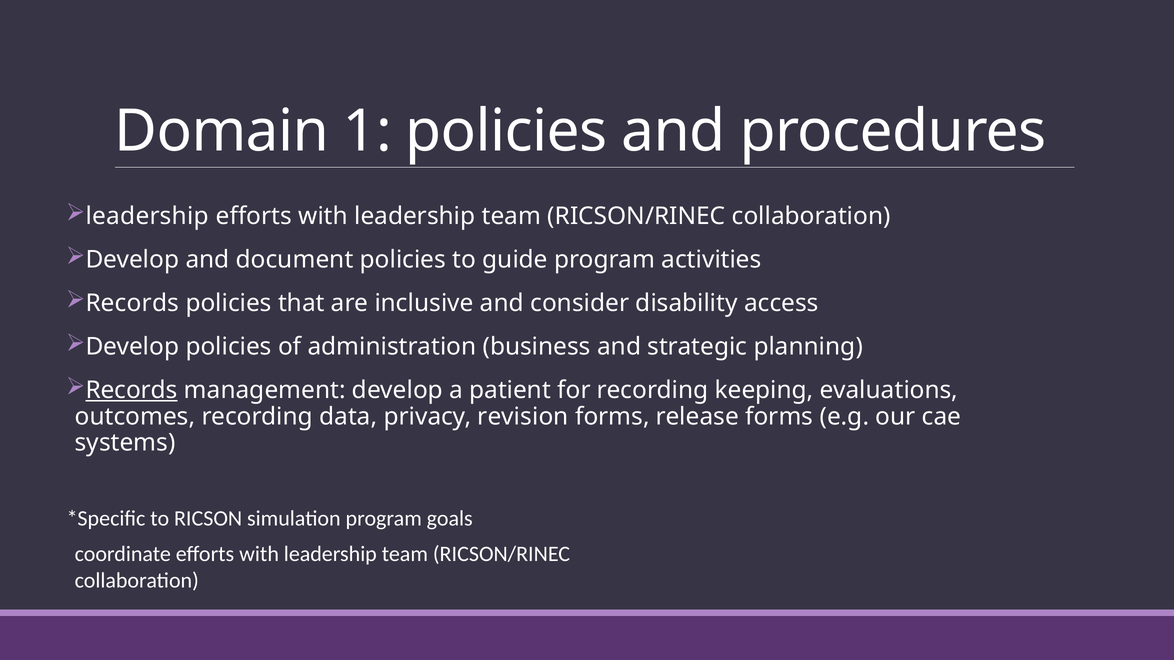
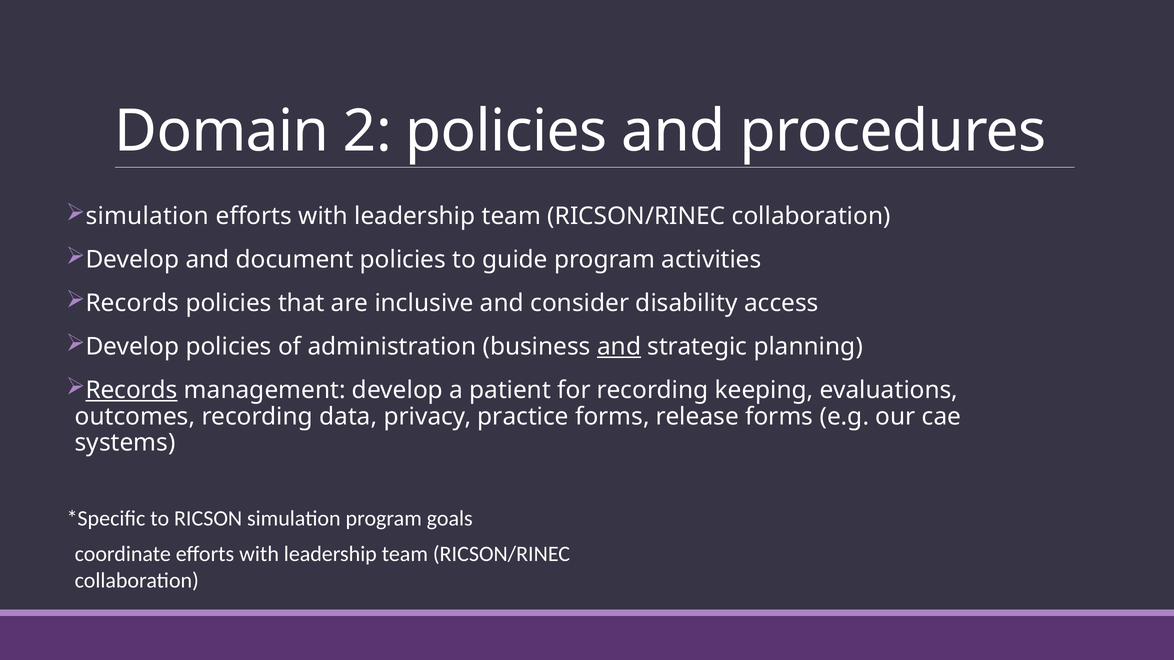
1: 1 -> 2 (367, 132)
leadership: leadership -> simulation (147, 216)
and underline: none -> present (619, 347)
revision: revision -> practice (523, 417)
